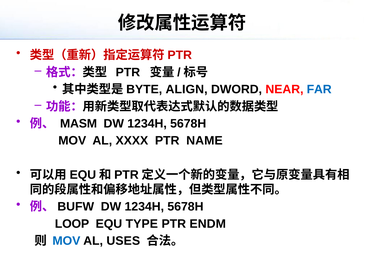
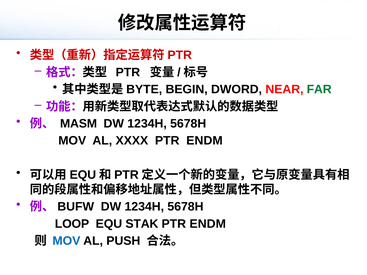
ALIGN: ALIGN -> BEGIN (187, 89)
FAR colour: blue -> green (319, 89)
NAME: NAME -> ENDM (204, 141)
TYPE: TYPE -> STAK (142, 224)
USES: USES -> PUSH (123, 241)
